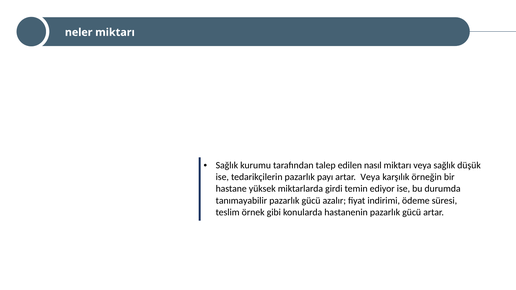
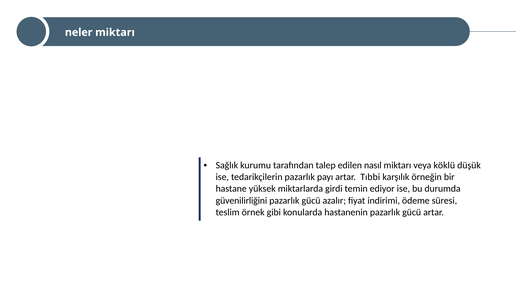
veya sağlık: sağlık -> köklü (444, 165)
artar Veya: Veya -> Tıbbi (370, 177)
tanımayabilir: tanımayabilir -> güvenilirliğini (241, 201)
